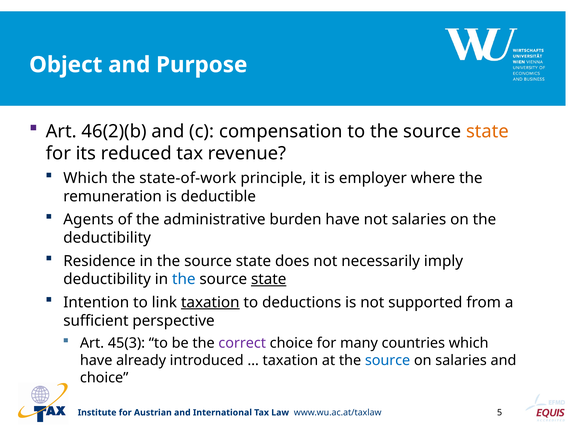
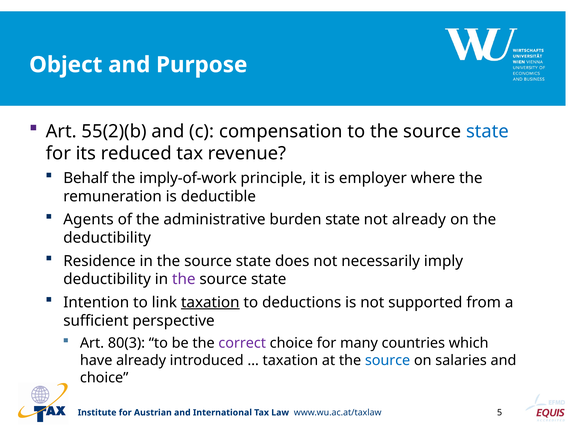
46(2)(b: 46(2)(b -> 55(2)(b (114, 131)
state colour: orange -> blue (487, 131)
Which: Which -> Behalf (86, 178)
state-of-work: state-of-work -> imply-of-work (188, 178)
burden have: have -> state (343, 220)
not salaries: salaries -> already (419, 220)
the colour: blue -> purple (184, 279)
state underline: present -> none (269, 279)
45(3: 45(3 -> 80(3 (126, 343)
